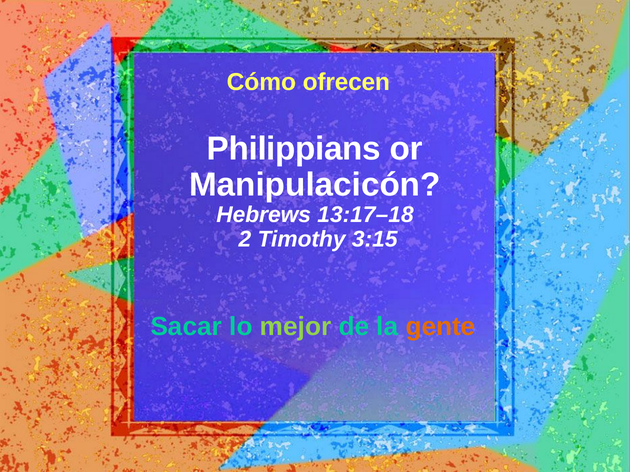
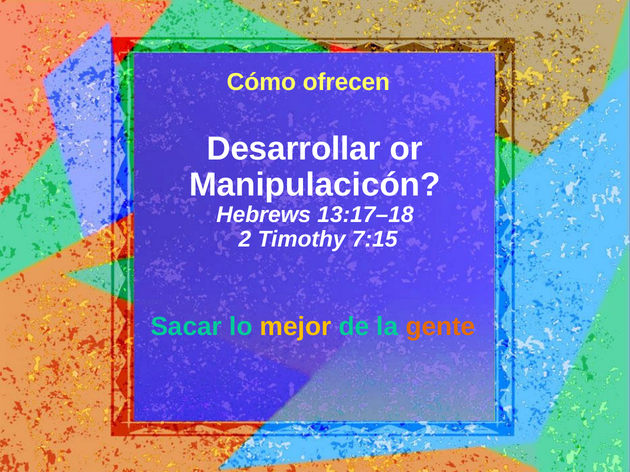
Philippians: Philippians -> Desarrollar (294, 149)
3:15: 3:15 -> 7:15 (375, 240)
mejor colour: light green -> yellow (296, 327)
